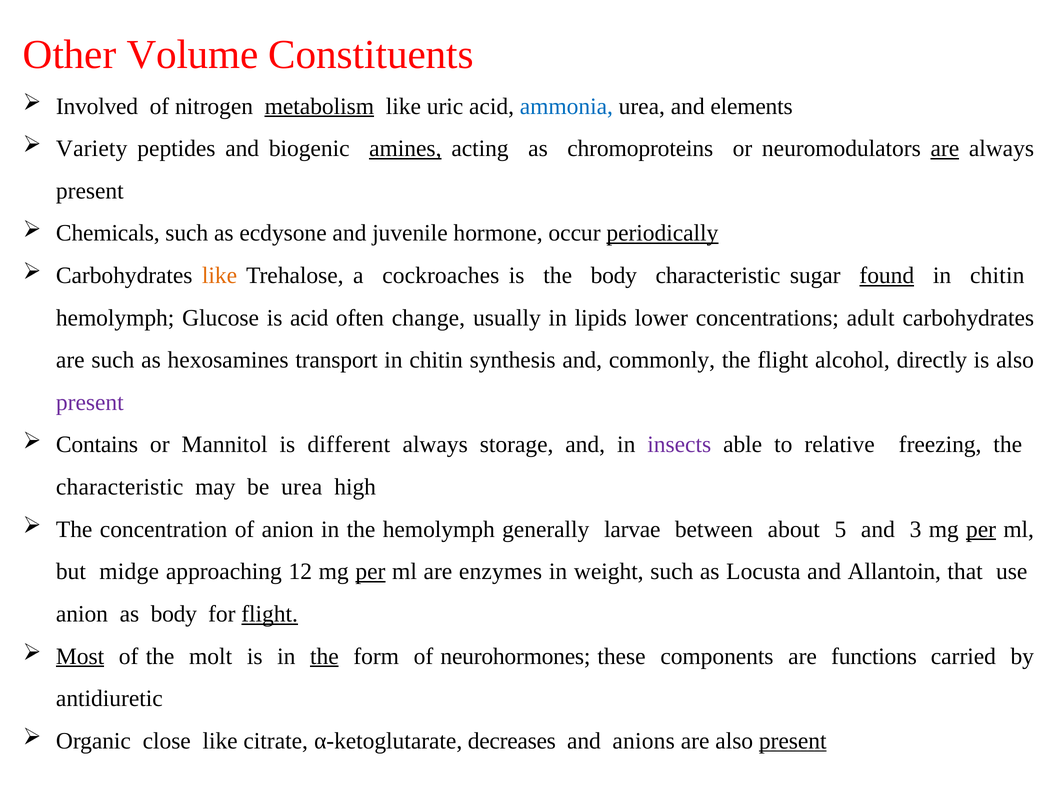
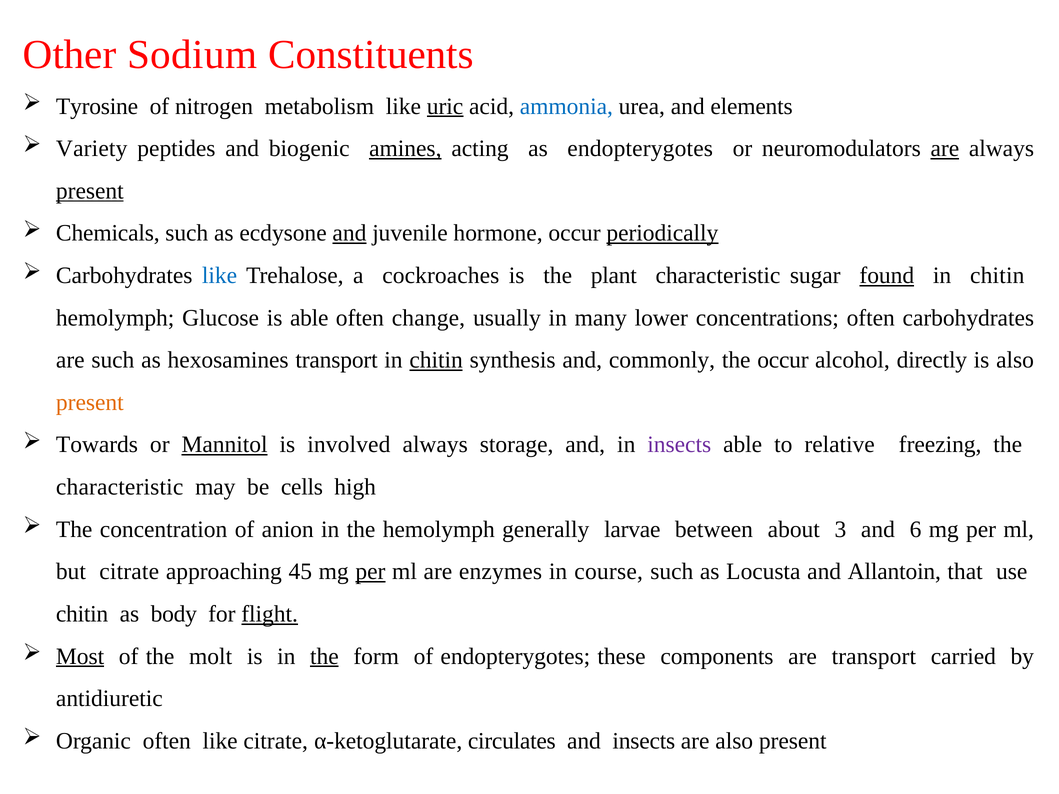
Volume: Volume -> Sodium (192, 55)
Involved: Involved -> Tyrosine (97, 106)
metabolism underline: present -> none (319, 106)
uric underline: none -> present (445, 106)
as chromoproteins: chromoproteins -> endopterygotes (640, 149)
present underline: none -> present (90, 191)
and underline: none -> present (349, 233)
like colour: orange -> blue (220, 276)
the body: body -> plant (614, 276)
is acid: acid -> able (309, 318)
lipids: lipids -> many (601, 318)
concentrations adult: adult -> often (871, 318)
chitin underline: none -> present (436, 360)
the flight: flight -> occur (783, 360)
present colour: purple -> orange (90, 403)
Contains: Contains -> Towards (97, 445)
Mannitol underline: none -> present (225, 445)
different: different -> involved (349, 445)
be urea: urea -> cells (302, 487)
5: 5 -> 3 (840, 529)
3: 3 -> 6 (916, 529)
per underline: present -> none (981, 529)
but midge: midge -> citrate (129, 572)
12: 12 -> 45 (300, 572)
weight: weight -> course (609, 572)
anion: anion -> chitin (82, 614)
of neurohormones: neurohormones -> endopterygotes (515, 656)
are functions: functions -> transport (874, 656)
Organic close: close -> often (167, 741)
decreases: decreases -> circulates (512, 741)
and anions: anions -> insects (644, 741)
present underline: present -> none (793, 741)
